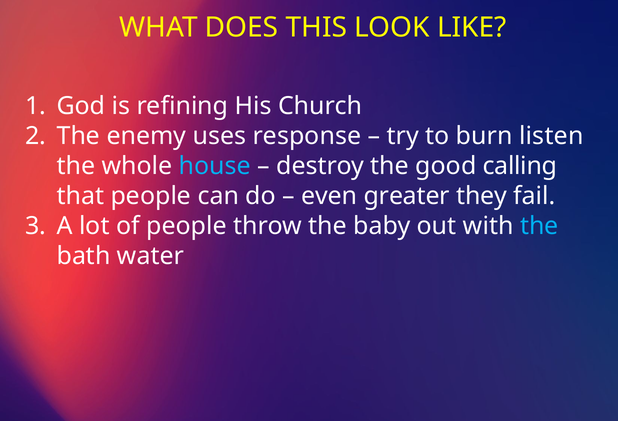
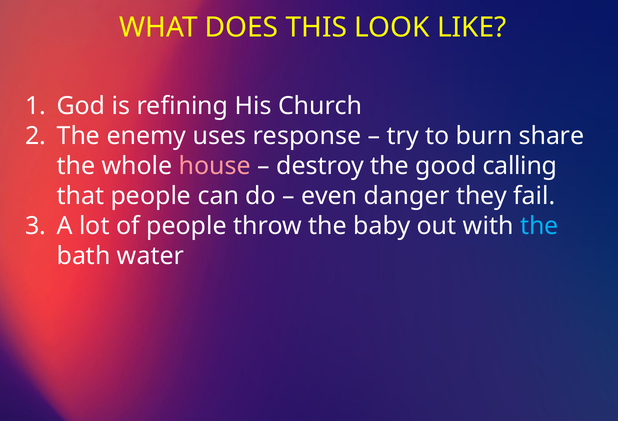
listen: listen -> share (552, 136)
house colour: light blue -> pink (215, 166)
greater: greater -> danger (407, 196)
